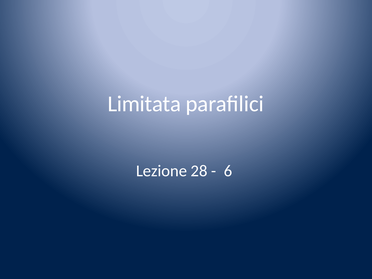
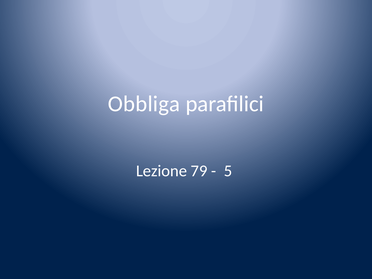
Limitata: Limitata -> Obbliga (144, 104)
28: 28 -> 79 (199, 171)
6: 6 -> 5 (228, 171)
